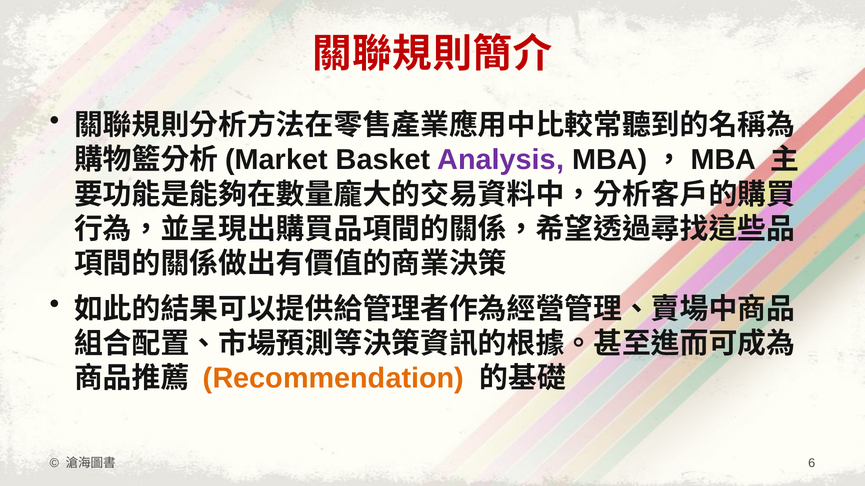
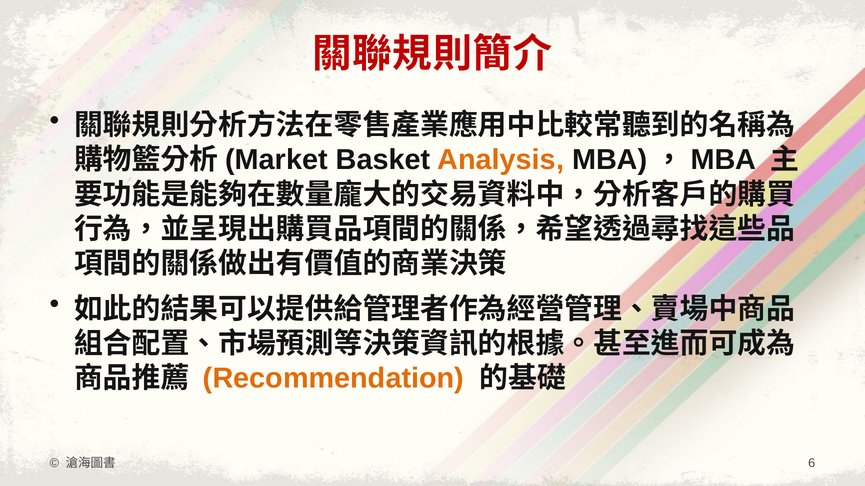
Analysis colour: purple -> orange (501, 160)
